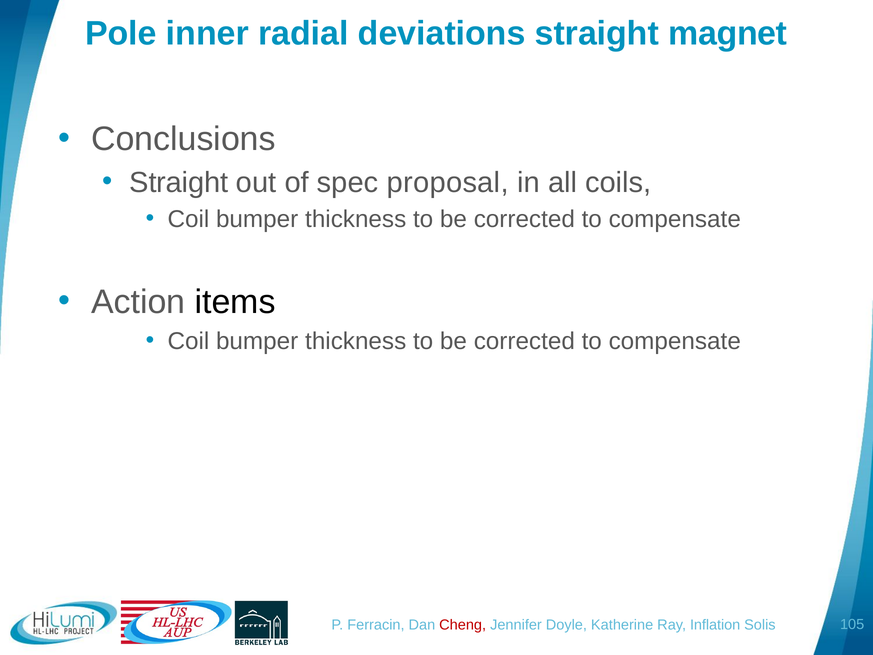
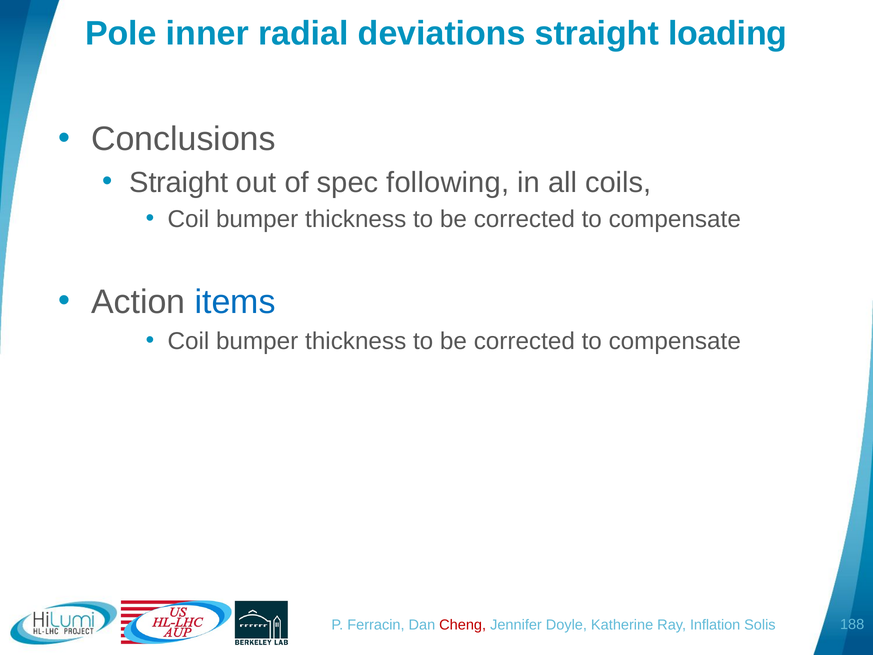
magnet: magnet -> loading (728, 34)
proposal: proposal -> following (448, 182)
items colour: black -> blue (235, 302)
105: 105 -> 188 (852, 624)
